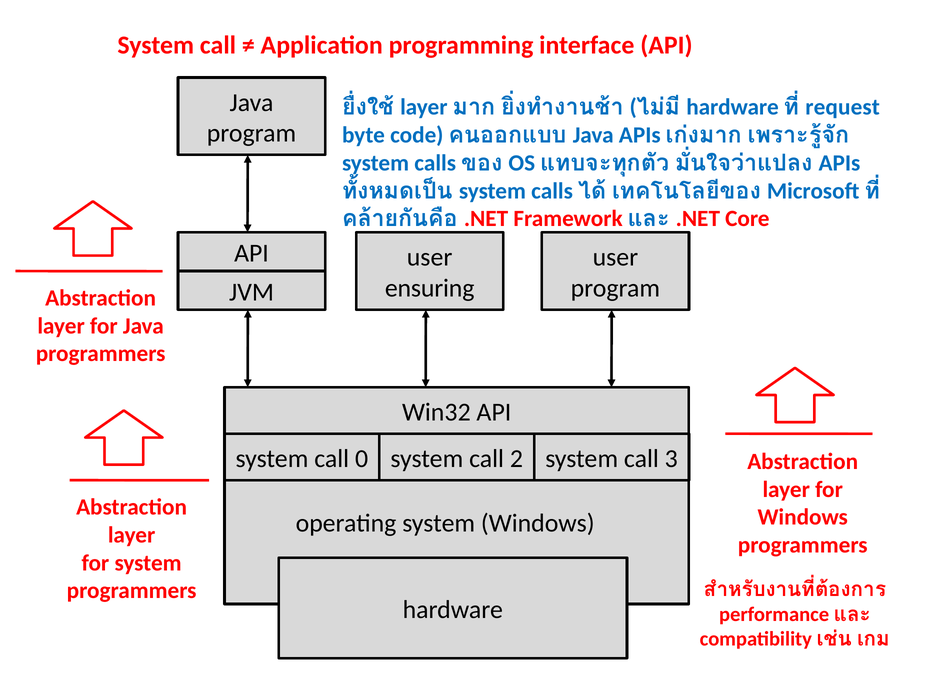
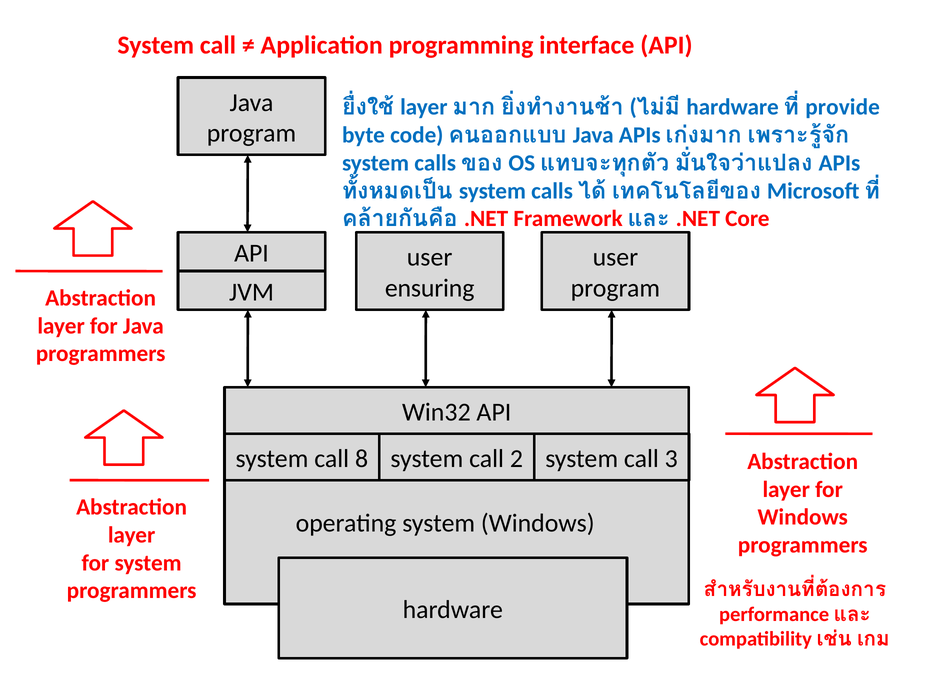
request: request -> provide (843, 107)
0: 0 -> 8 (362, 459)
